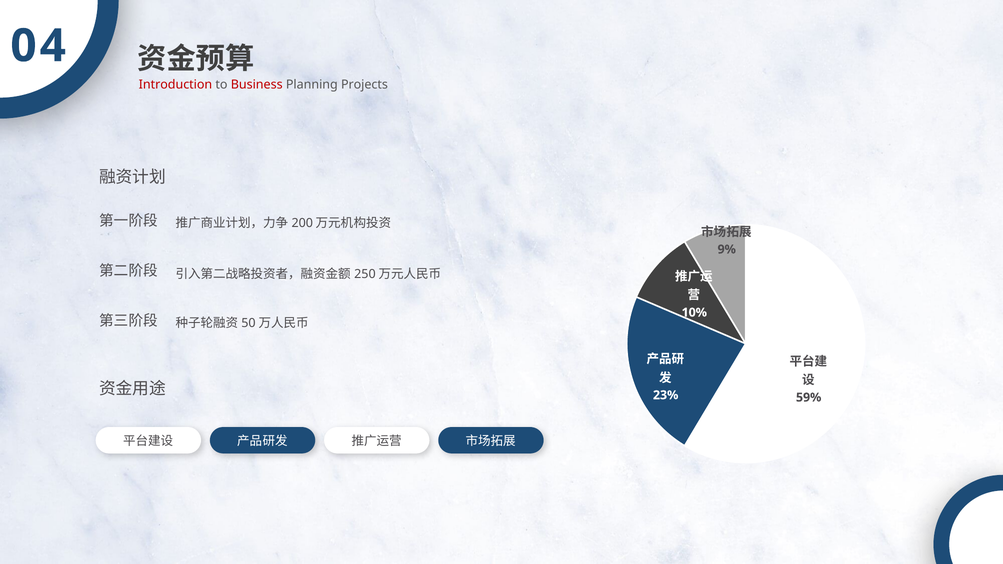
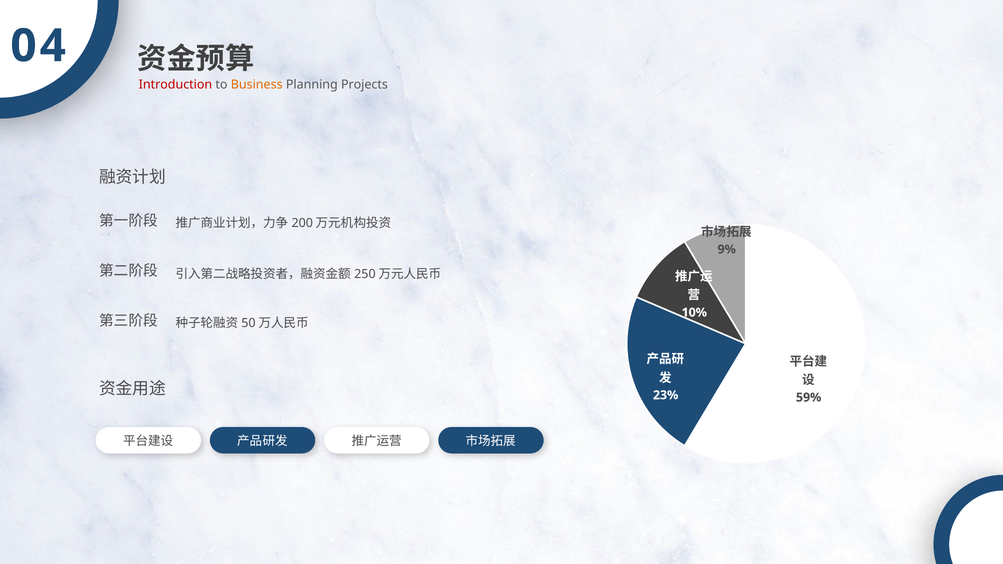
Business colour: red -> orange (257, 85)
